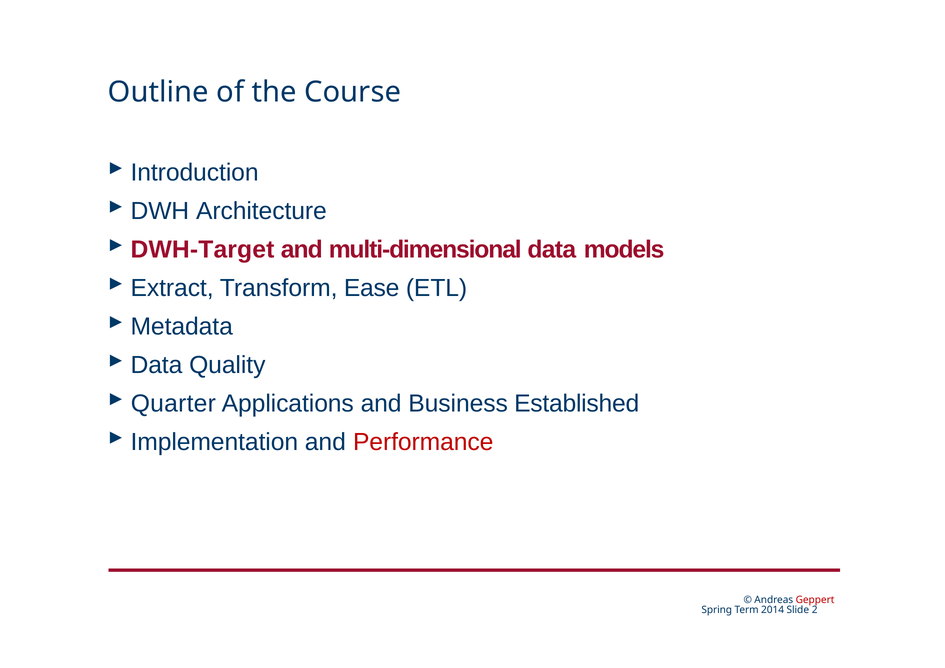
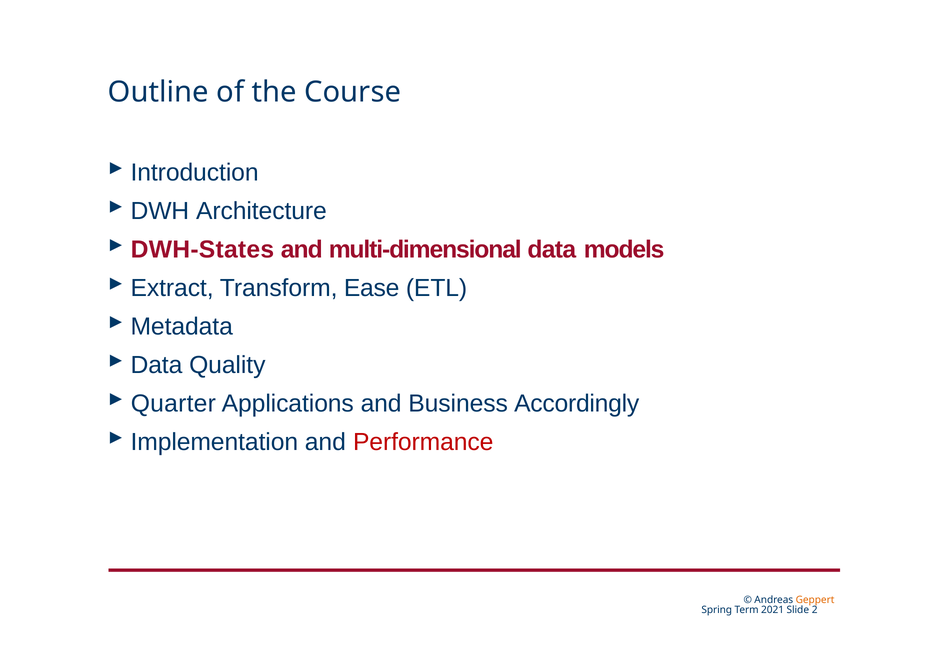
DWH-Target: DWH-Target -> DWH-States (202, 250)
Established: Established -> Accordingly (577, 404)
Geppert colour: red -> orange (815, 600)
2014: 2014 -> 2021 (773, 610)
